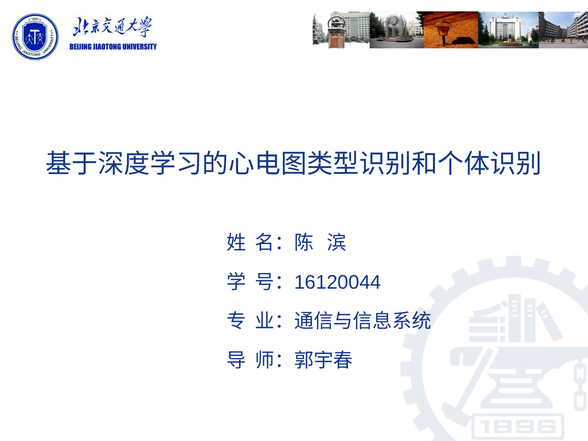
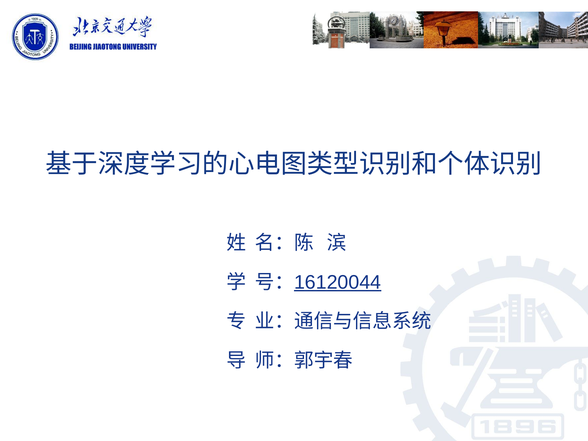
16120044 underline: none -> present (338, 282)
